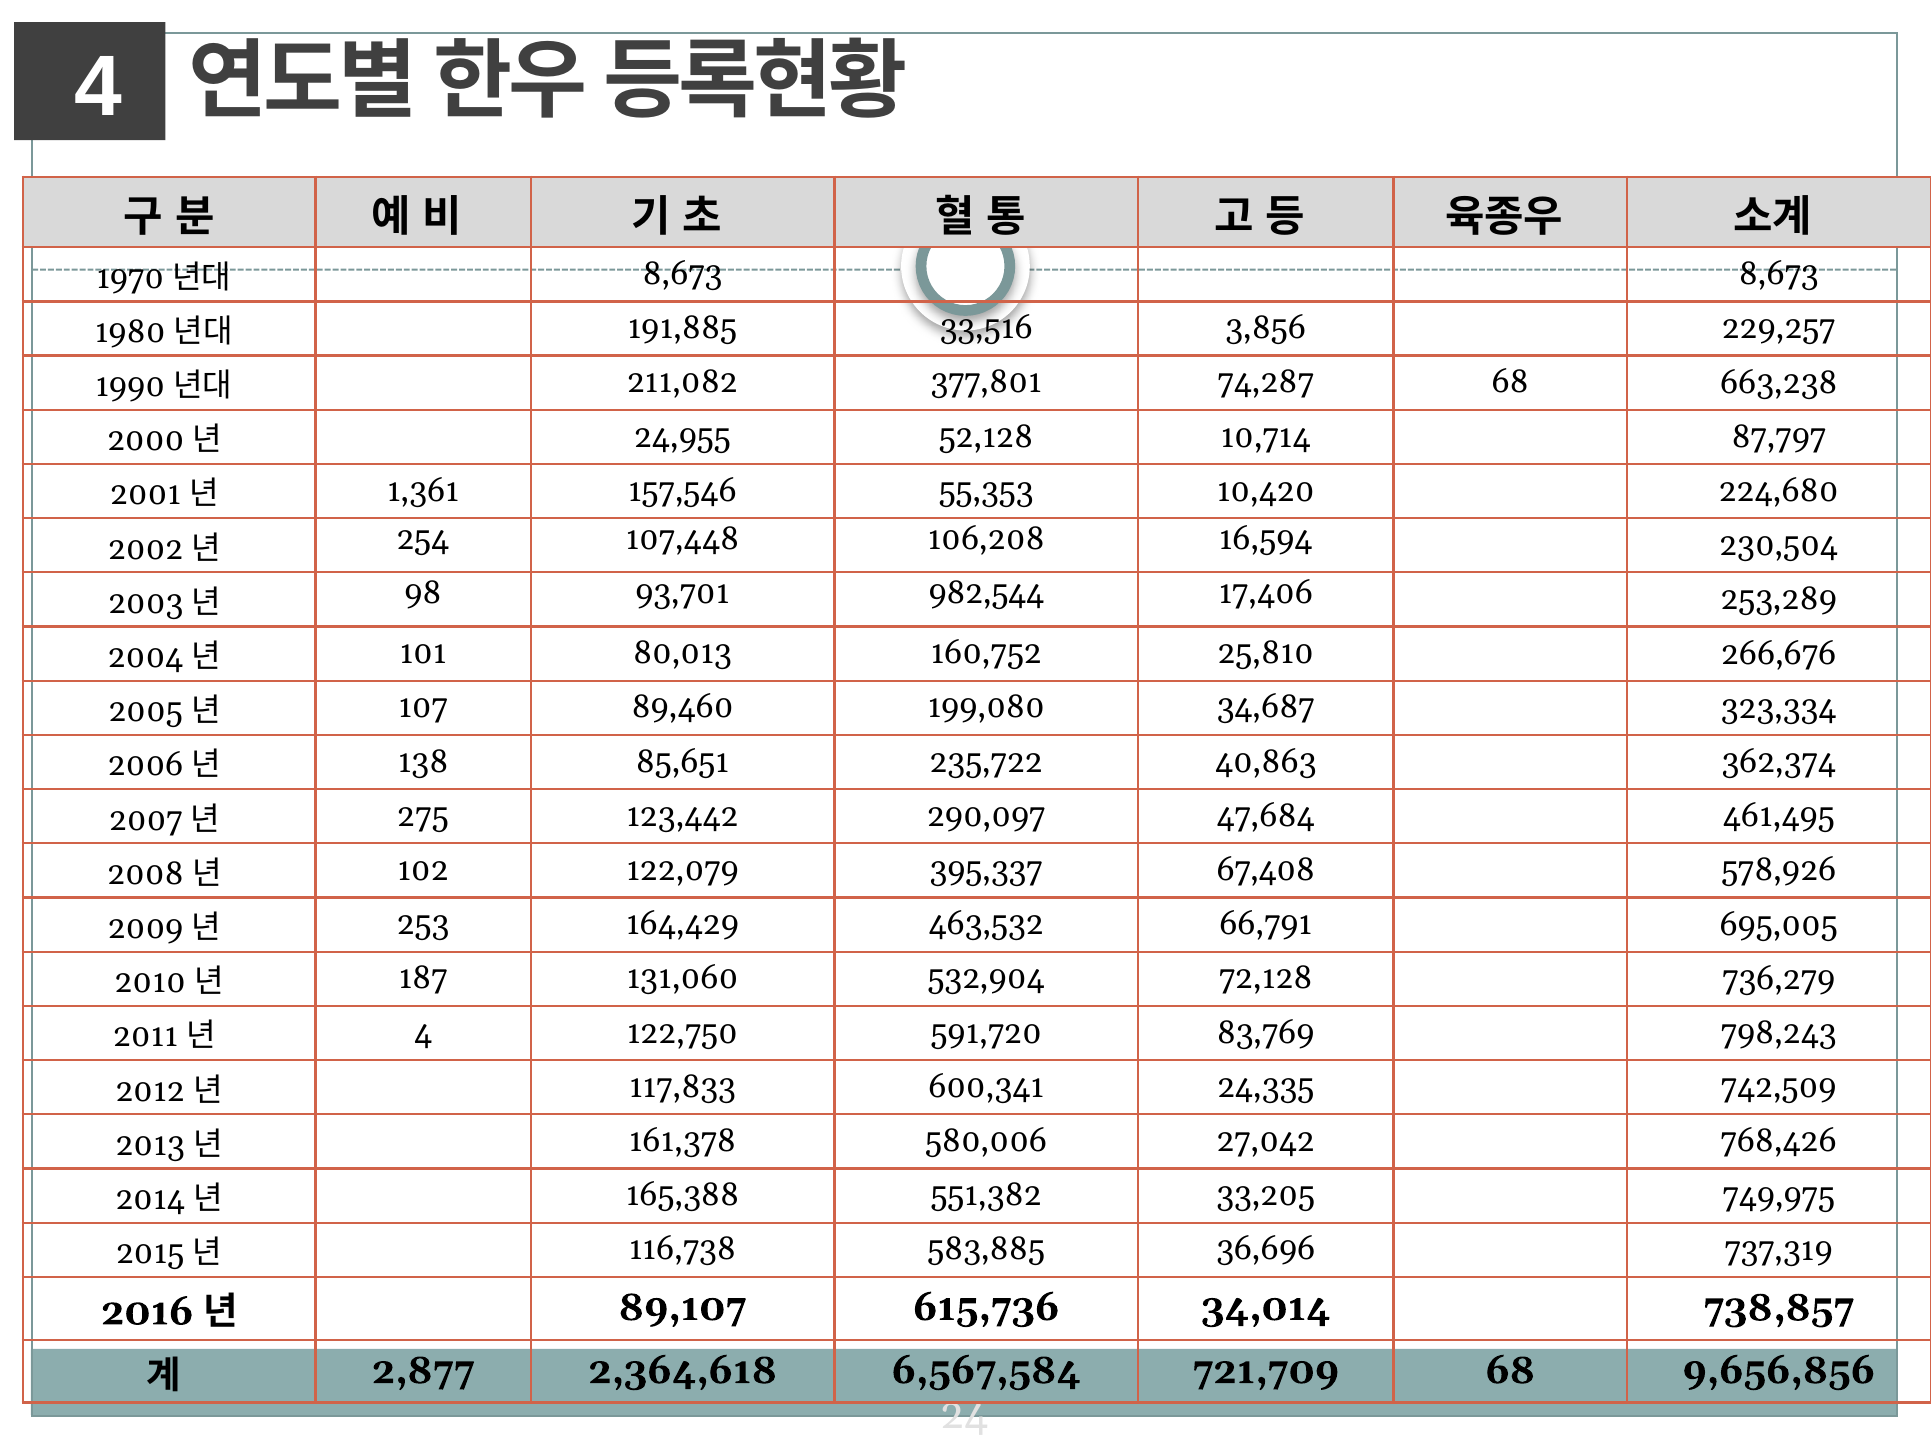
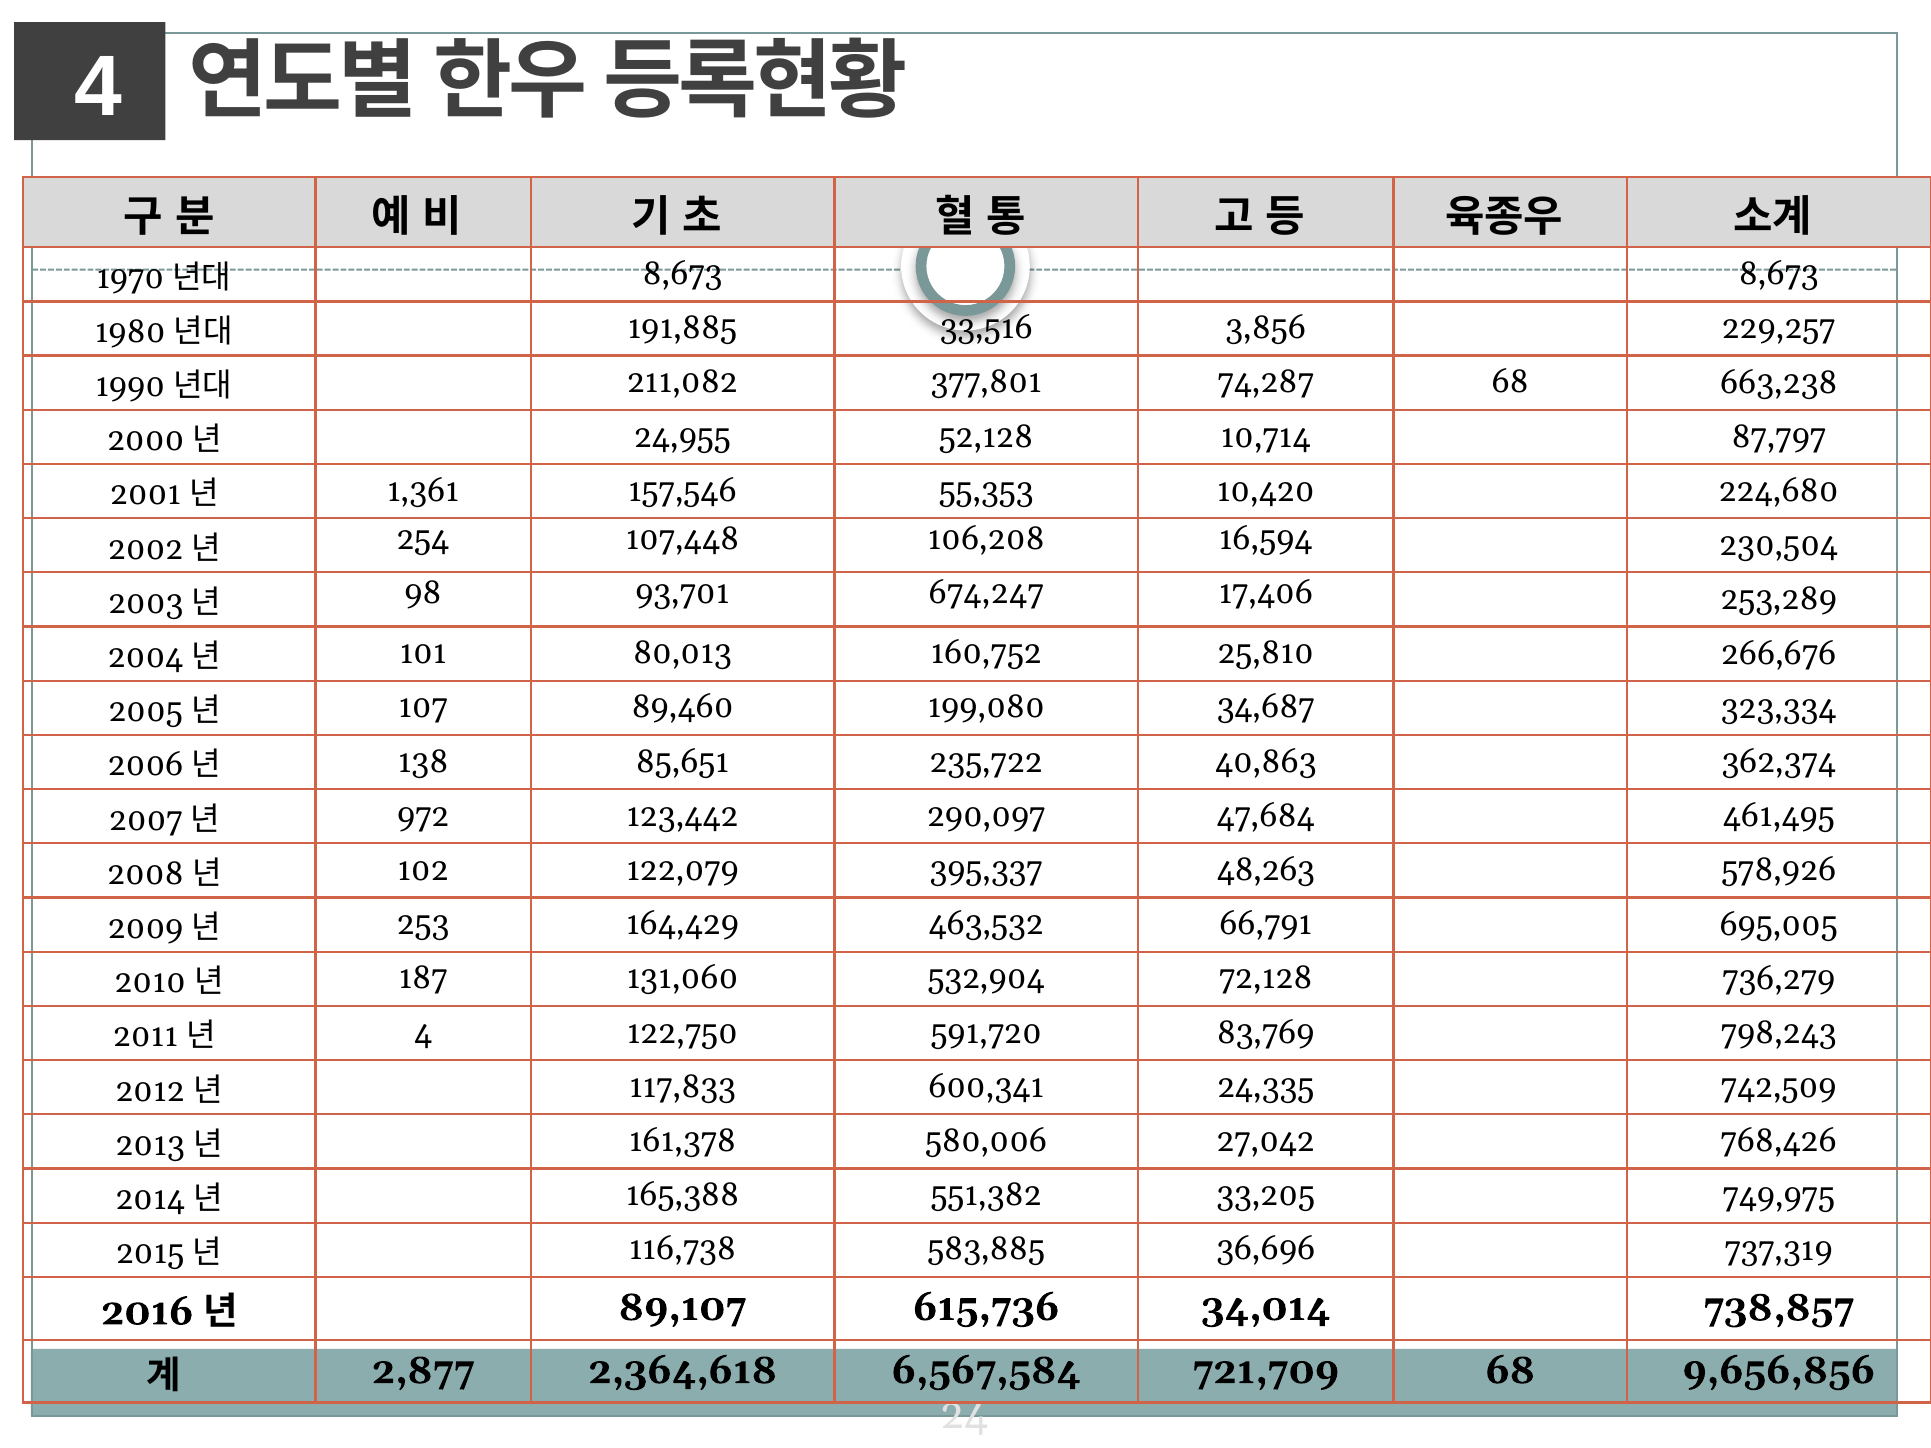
982,544: 982,544 -> 674,247 (986, 593)
275: 275 -> 972 (423, 816)
67,408: 67,408 -> 48,263 (1266, 870)
